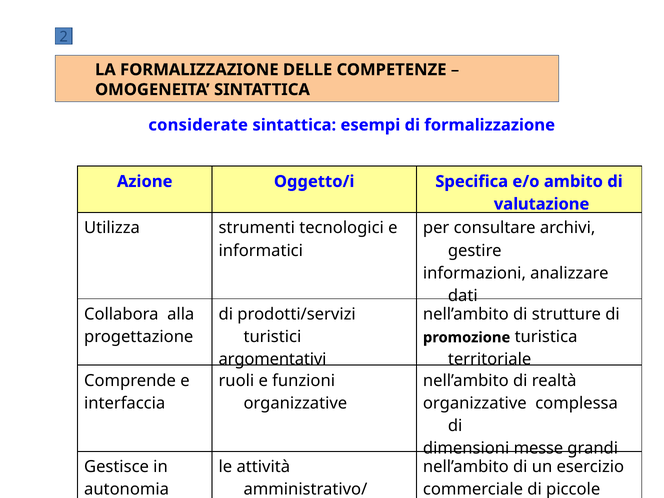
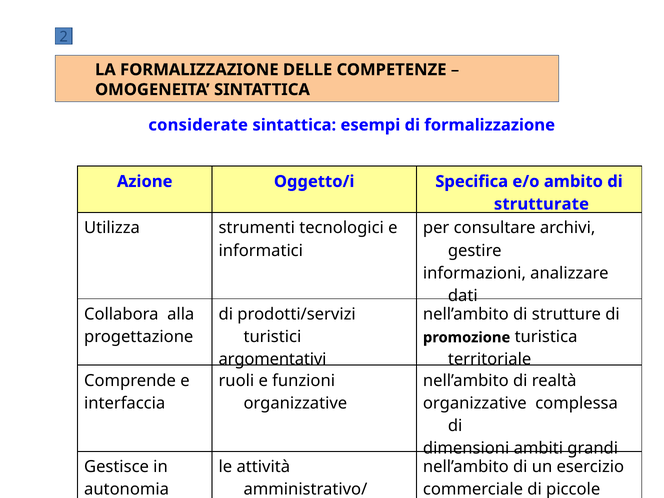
valutazione: valutazione -> strutturate (541, 204)
messe: messe -> ambiti (538, 448)
